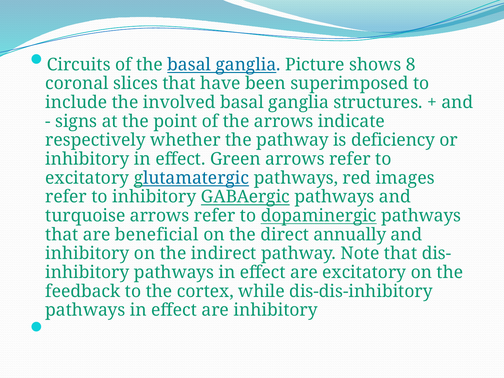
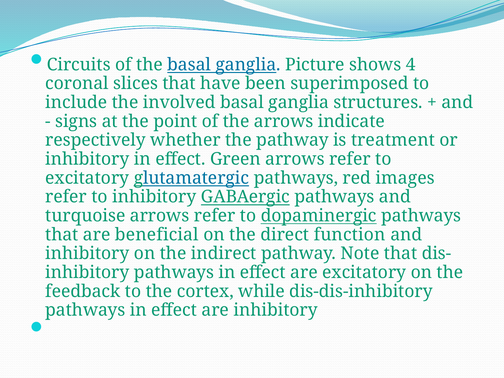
8: 8 -> 4 (411, 65)
deficiency: deficiency -> treatment (393, 140)
annually: annually -> function (350, 235)
